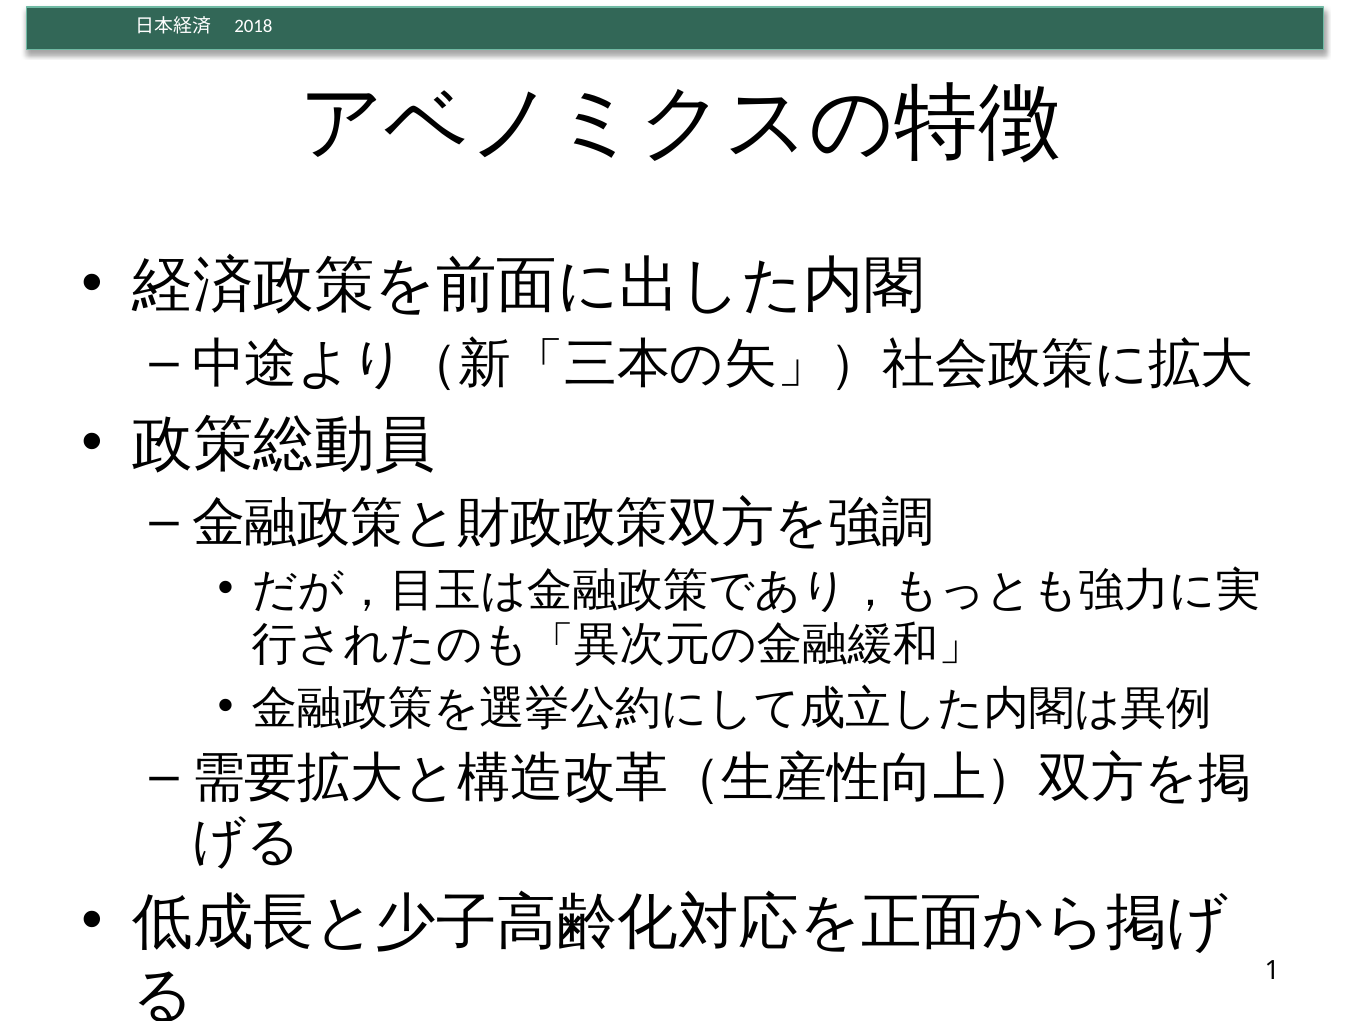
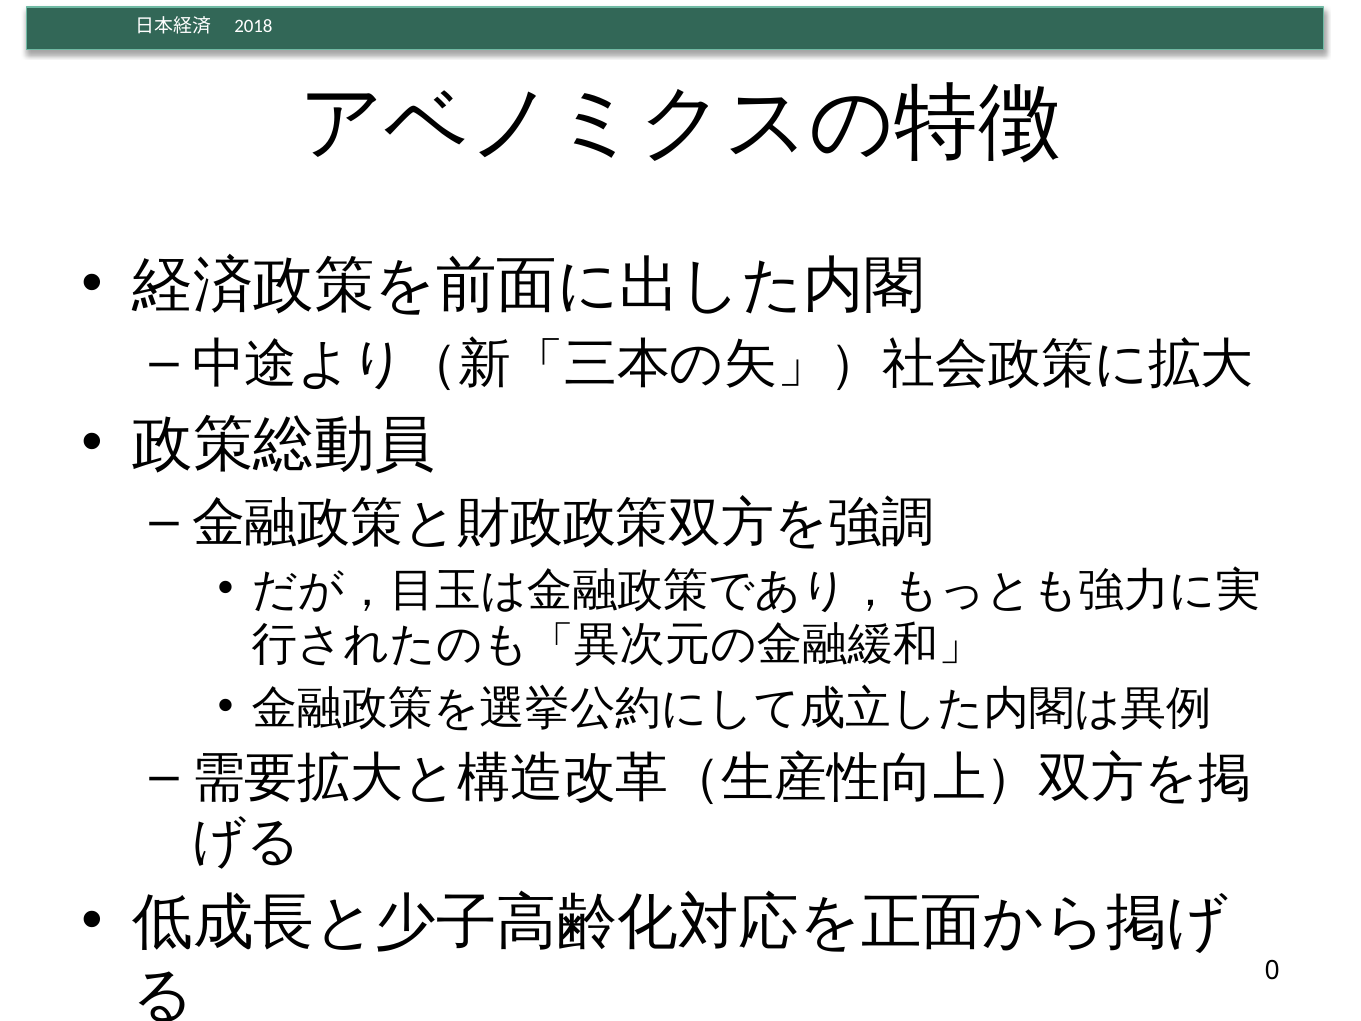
1: 1 -> 0 (1272, 970)
